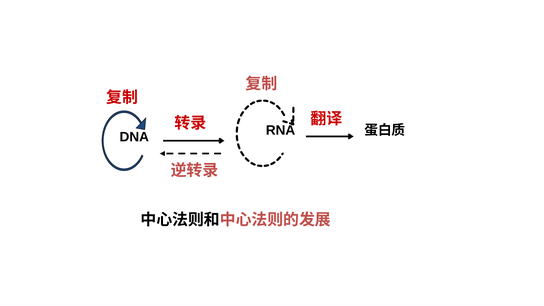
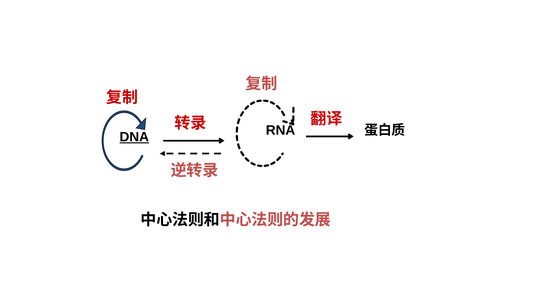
DNA underline: none -> present (134, 137)
